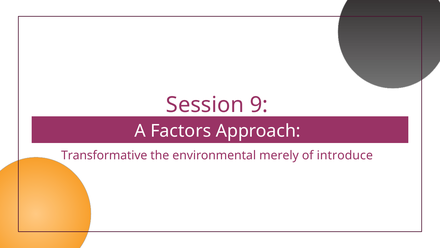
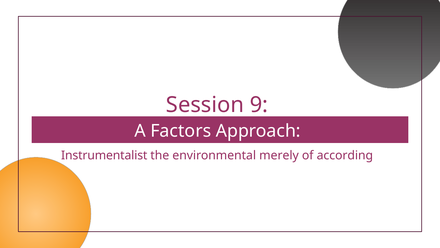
Transformative: Transformative -> Instrumentalist (104, 155)
introduce: introduce -> according (345, 155)
